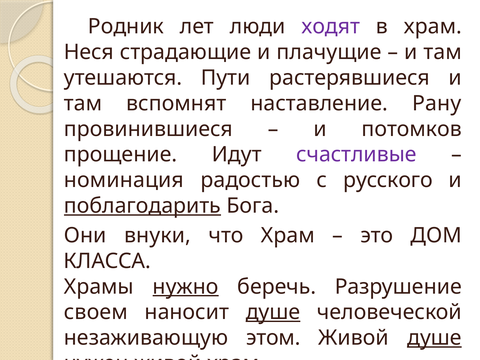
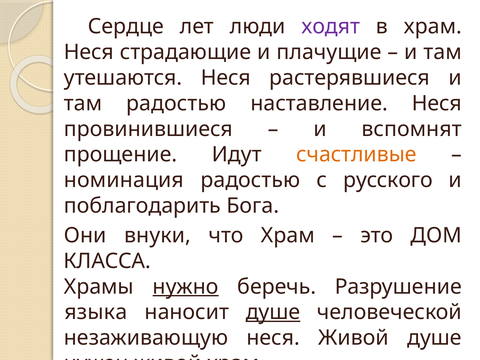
Родник: Родник -> Сердце (126, 27)
утешаются Пути: Пути -> Неся (226, 78)
там вспомнят: вспомнят -> радостью (176, 103)
наставление Рану: Рану -> Неся (437, 103)
и потомков: потомков -> вспомнят (412, 129)
счастливые colour: purple -> orange (356, 155)
поблагодарить underline: present -> none (142, 206)
своем: своем -> языка (96, 312)
незаживающую этом: этом -> неся (273, 338)
душе underline: present -> none (434, 338)
